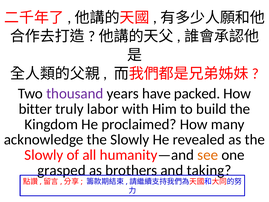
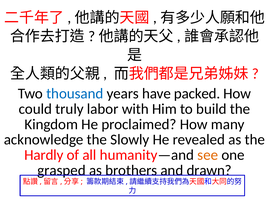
thousand colour: purple -> blue (75, 93)
bitter: bitter -> could (35, 109)
Slowly: Slowly -> Hardly (44, 155)
taking: taking -> drawn (209, 170)
